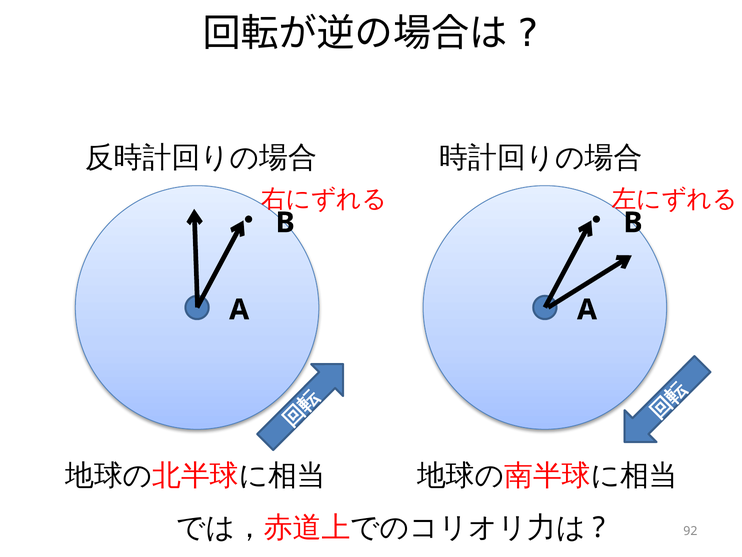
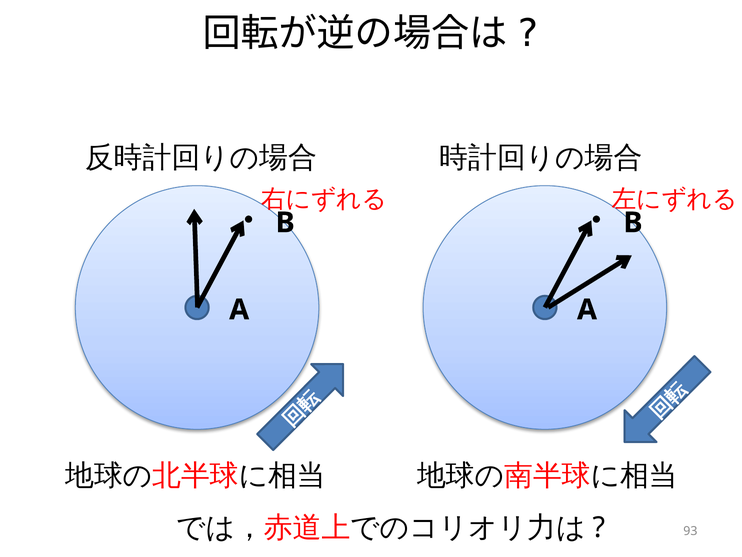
92: 92 -> 93 (690, 530)
